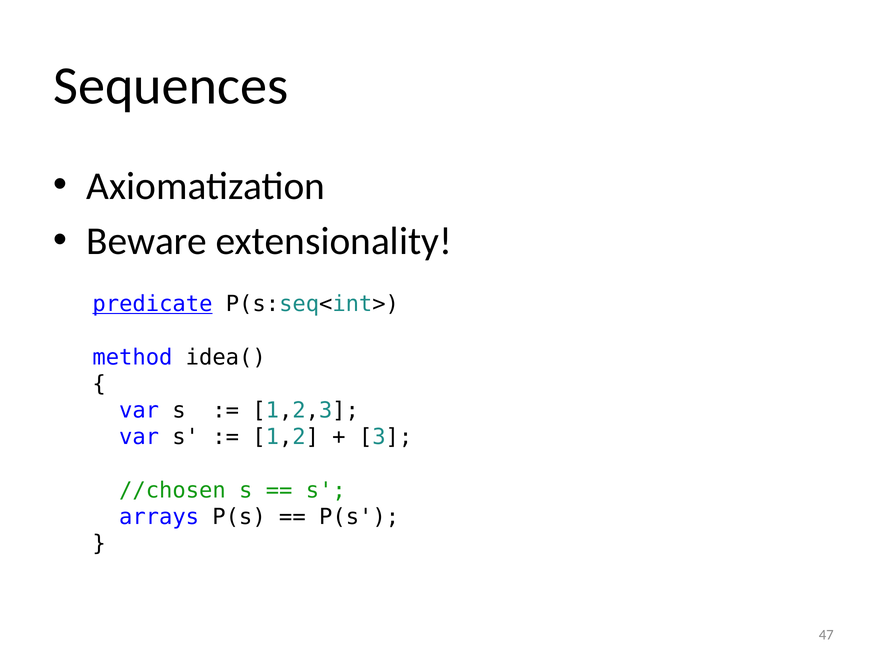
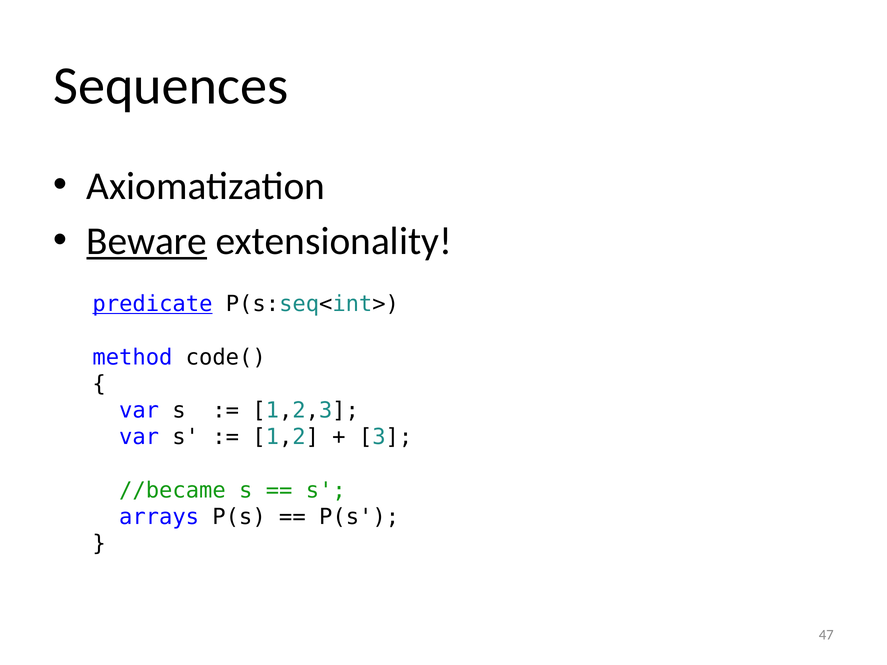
Beware underline: none -> present (147, 241)
idea(: idea( -> code( (226, 357)
//chosen: //chosen -> //became (172, 490)
